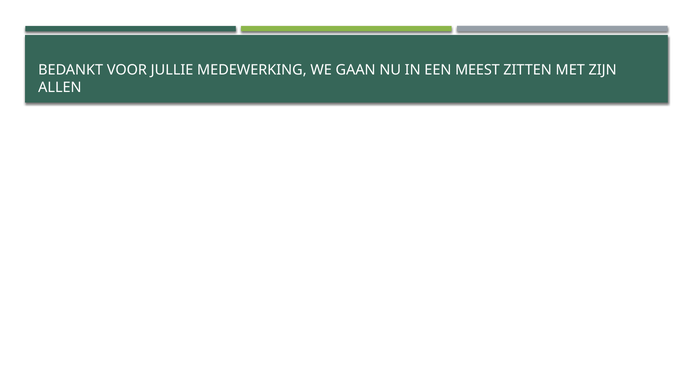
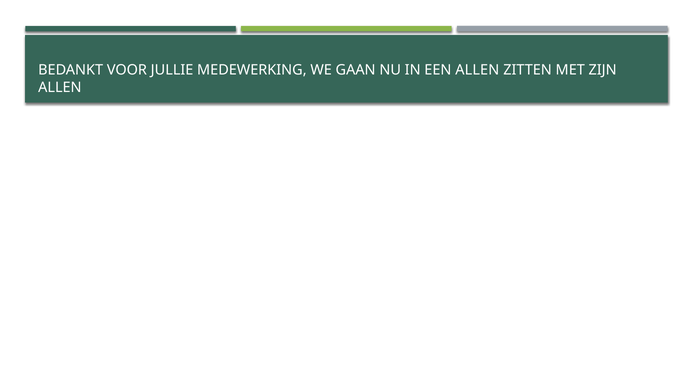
EEN MEEST: MEEST -> ALLEN (477, 70)
